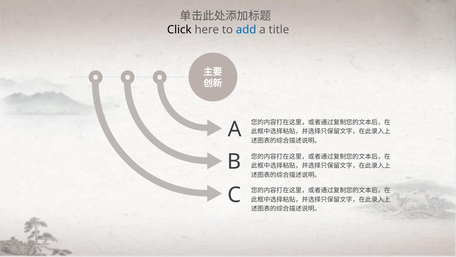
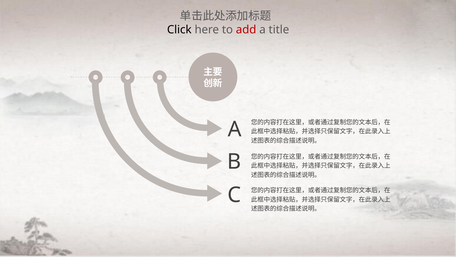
add colour: blue -> red (246, 30)
